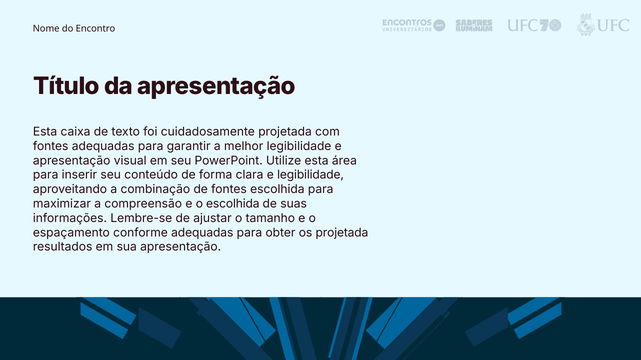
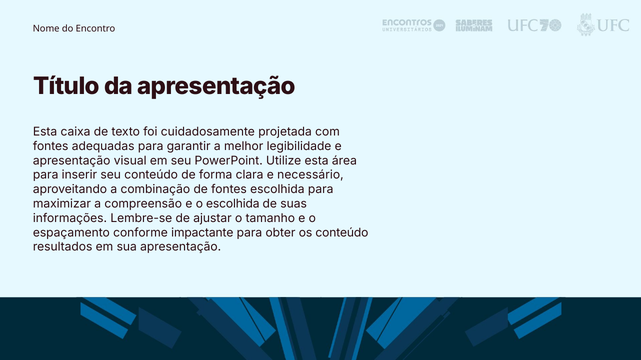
e legibilidade: legibilidade -> necessário (310, 175)
conforme adequadas: adequadas -> impactante (202, 233)
os projetada: projetada -> conteúdo (342, 233)
